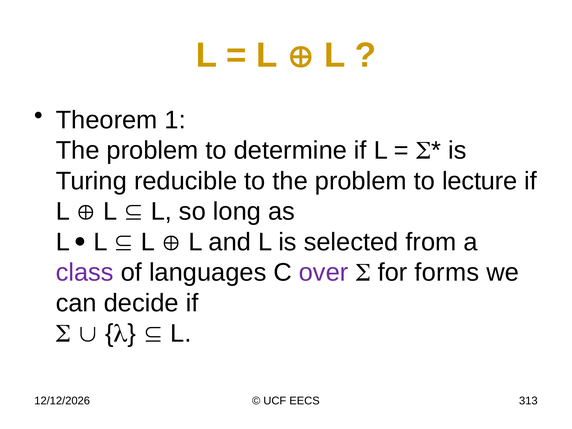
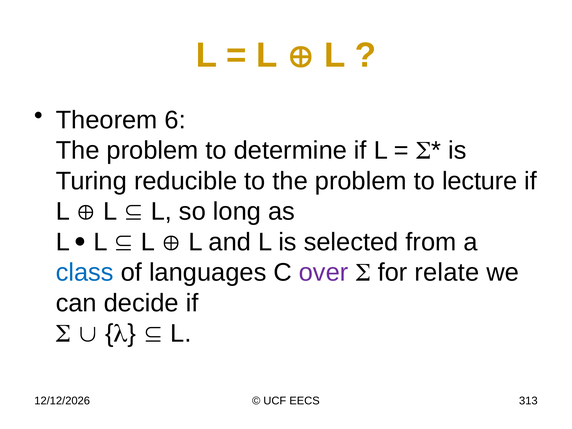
1: 1 -> 6 (175, 120)
class colour: purple -> blue (85, 273)
forms: forms -> relate (447, 273)
